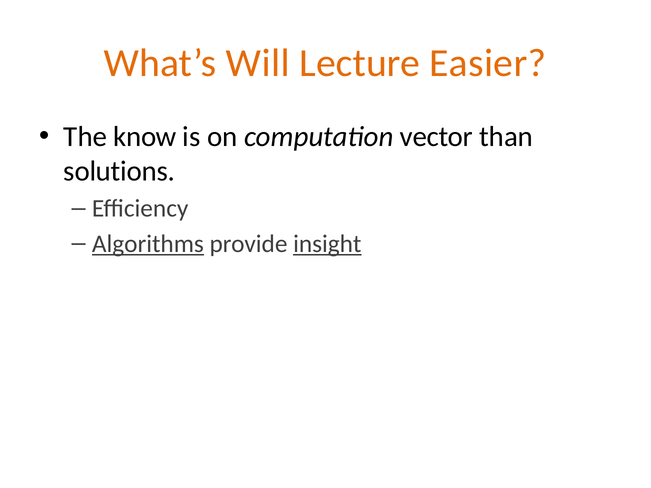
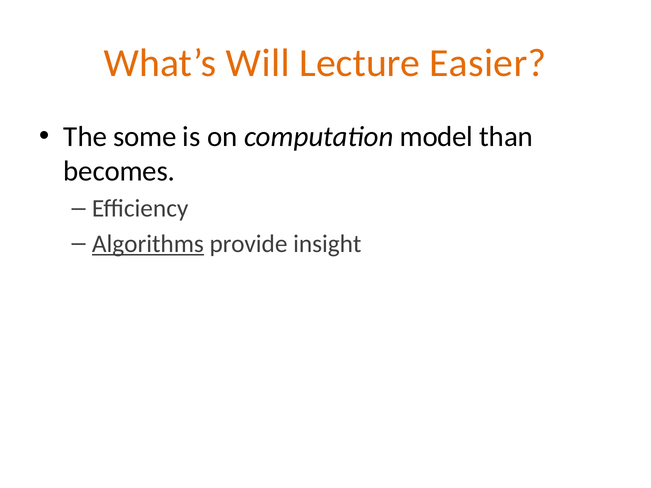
know: know -> some (145, 137)
vector: vector -> model (436, 137)
solutions: solutions -> becomes (119, 171)
insight underline: present -> none (327, 244)
